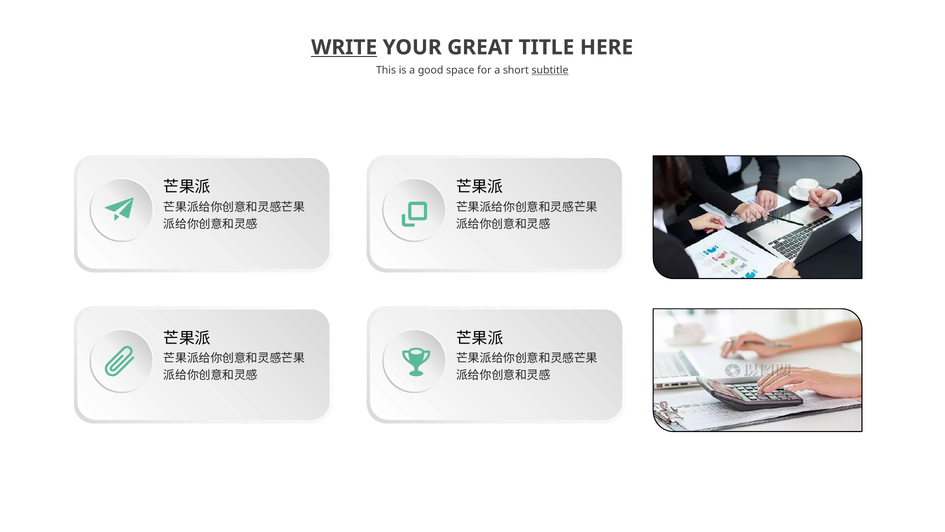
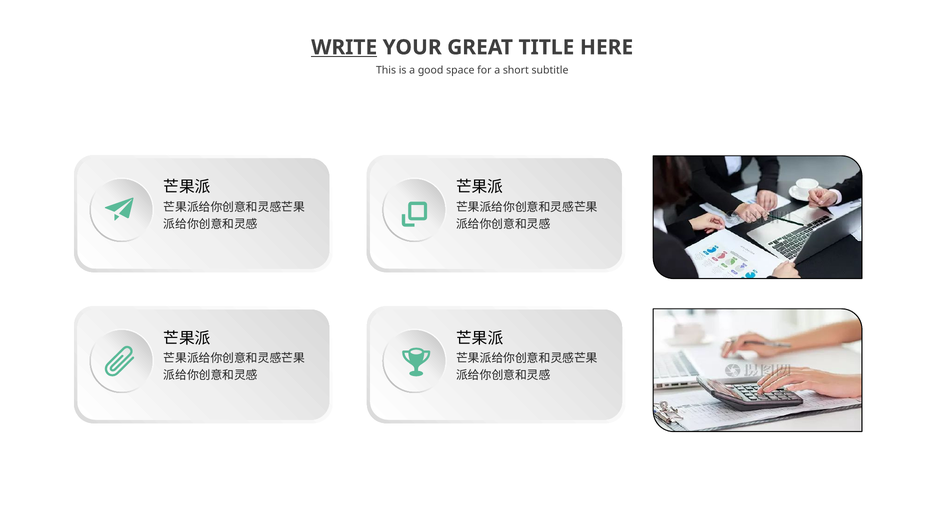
subtitle underline: present -> none (550, 70)
